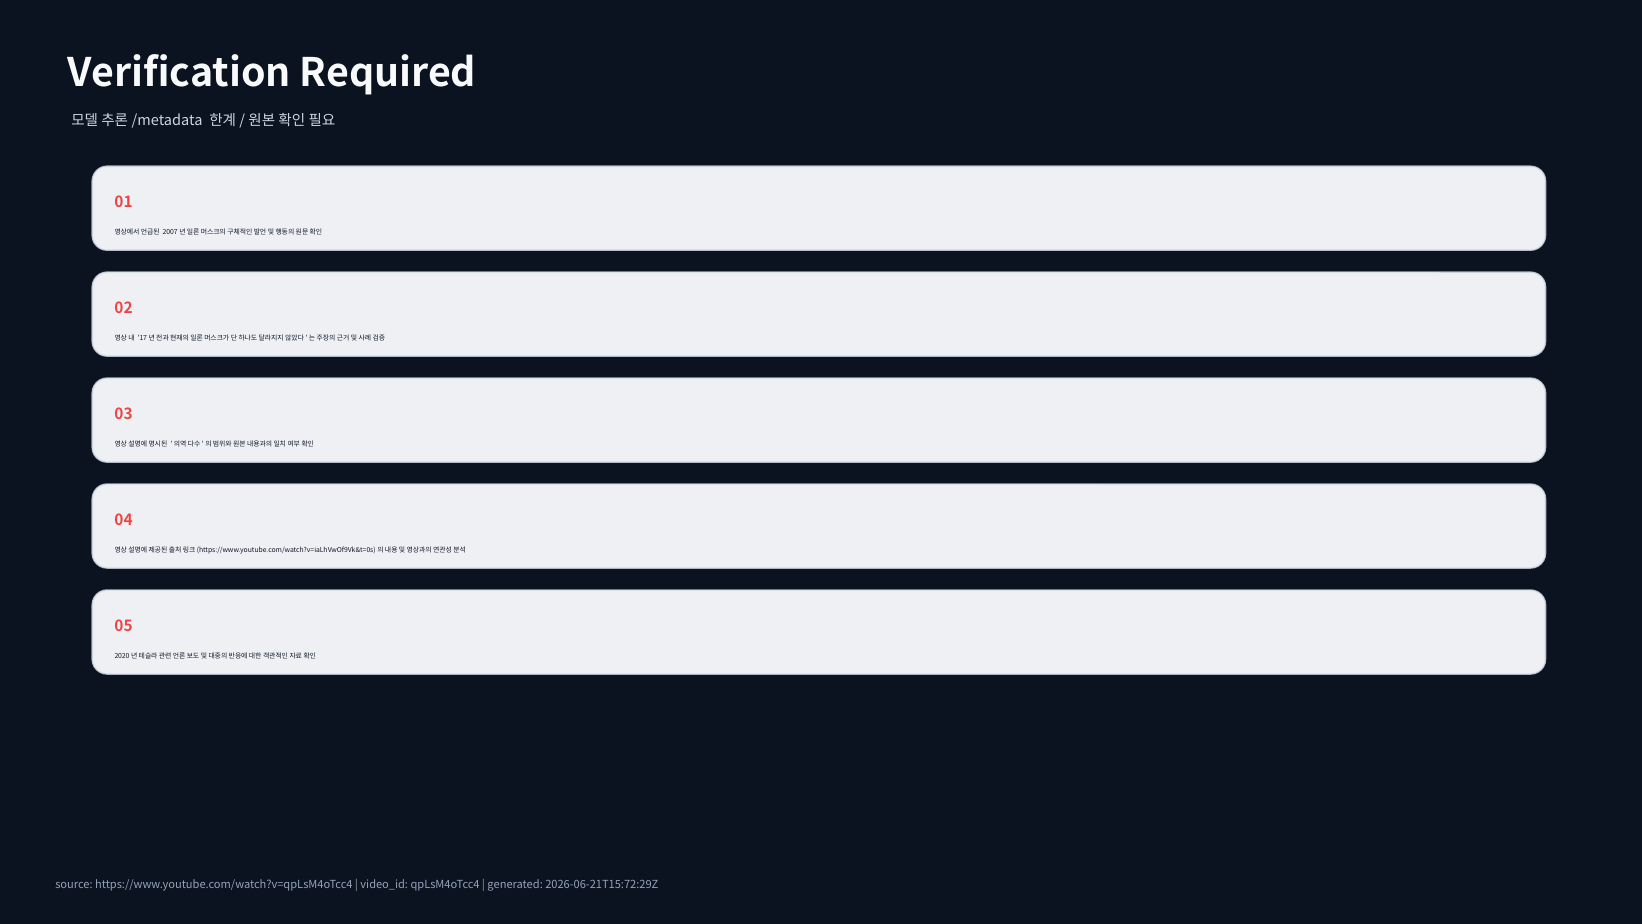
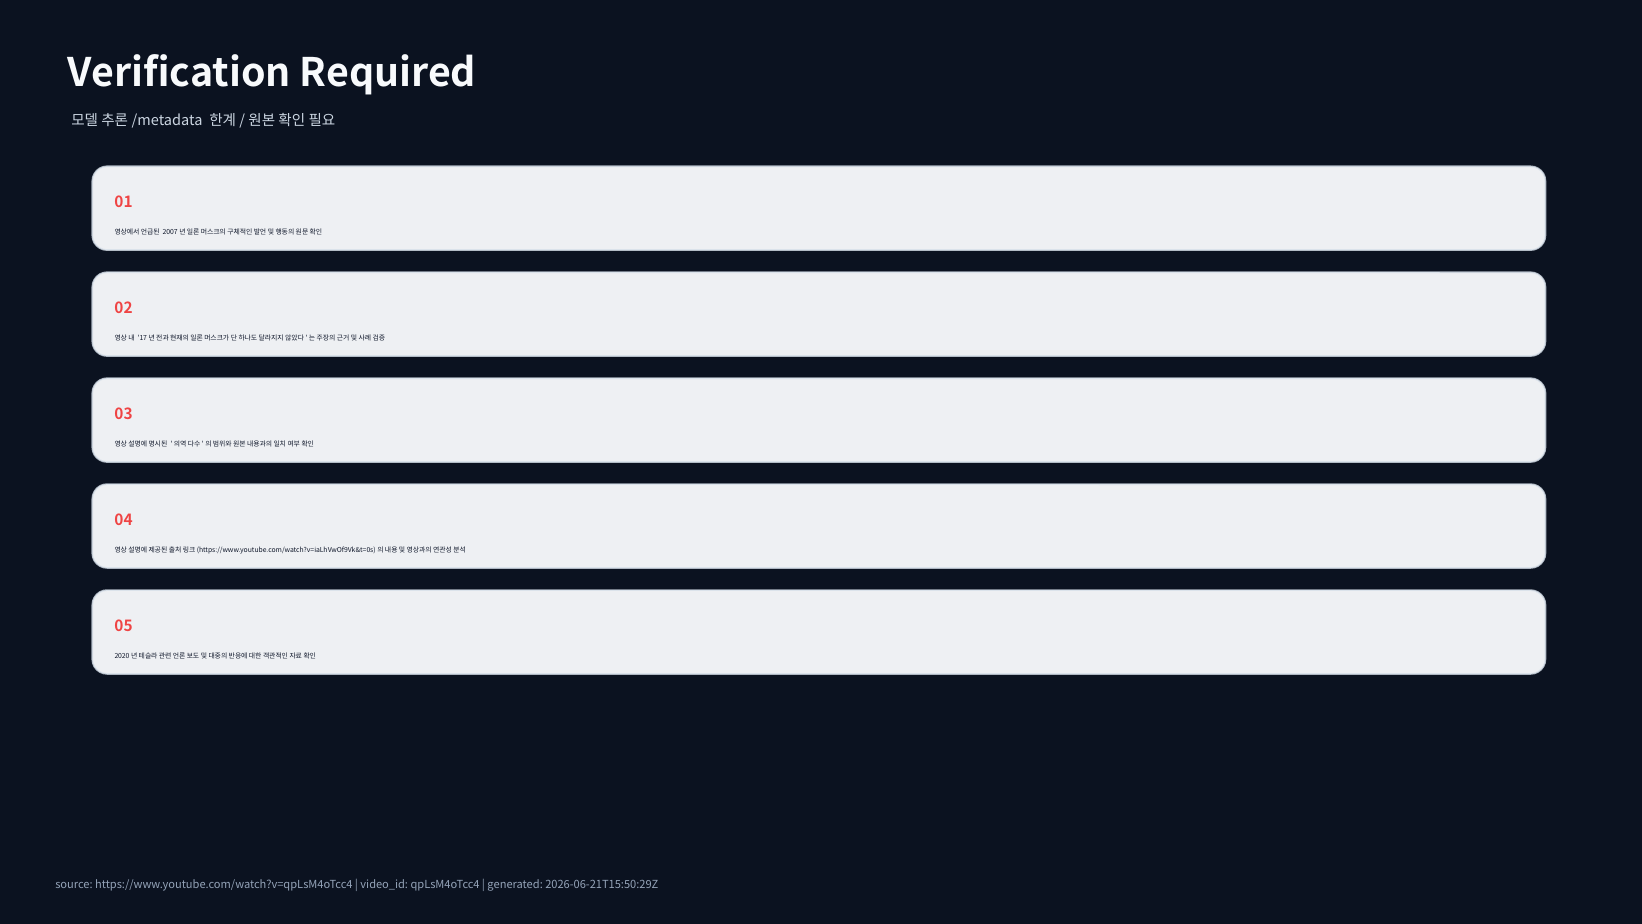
2026-06-21T15:72:29Z: 2026-06-21T15:72:29Z -> 2026-06-21T15:50:29Z (602, 884)
